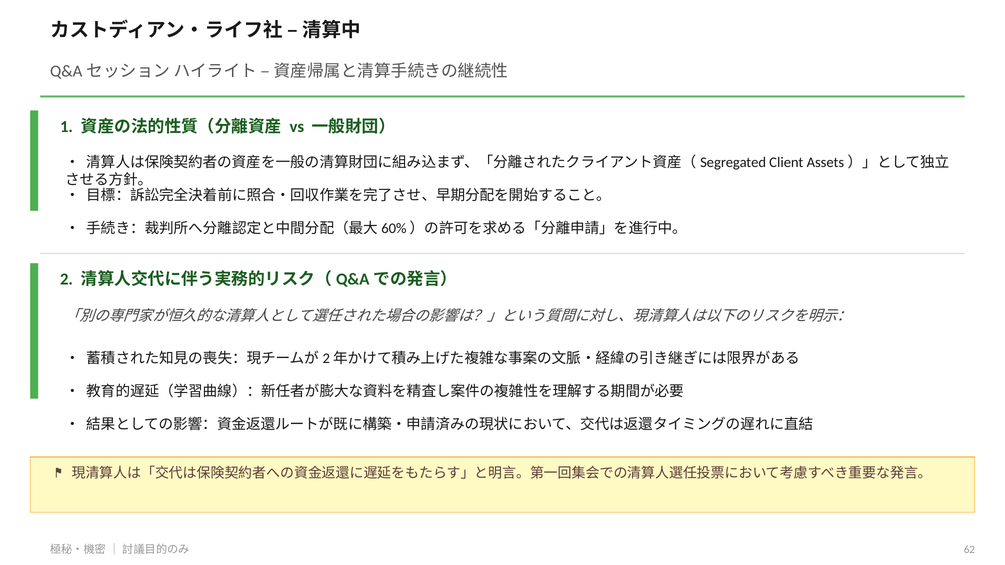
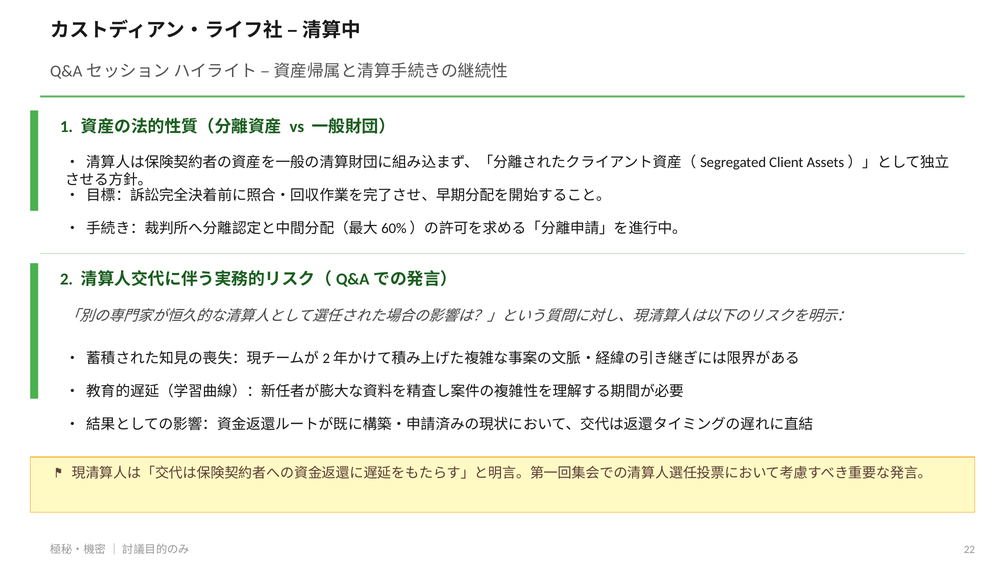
62: 62 -> 22 (969, 550)
